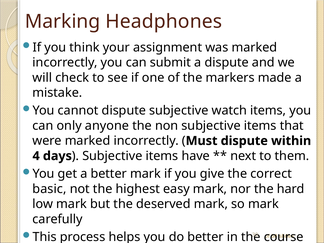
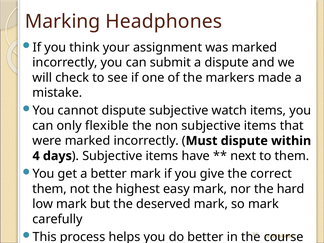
anyone: anyone -> flexible (107, 126)
basic: basic -> them (50, 189)
